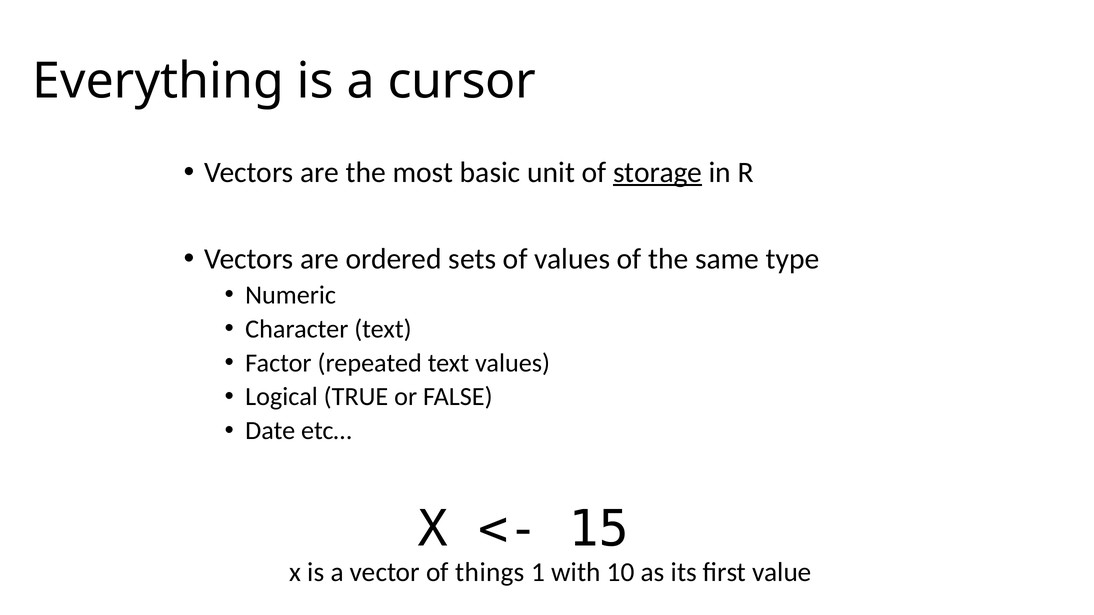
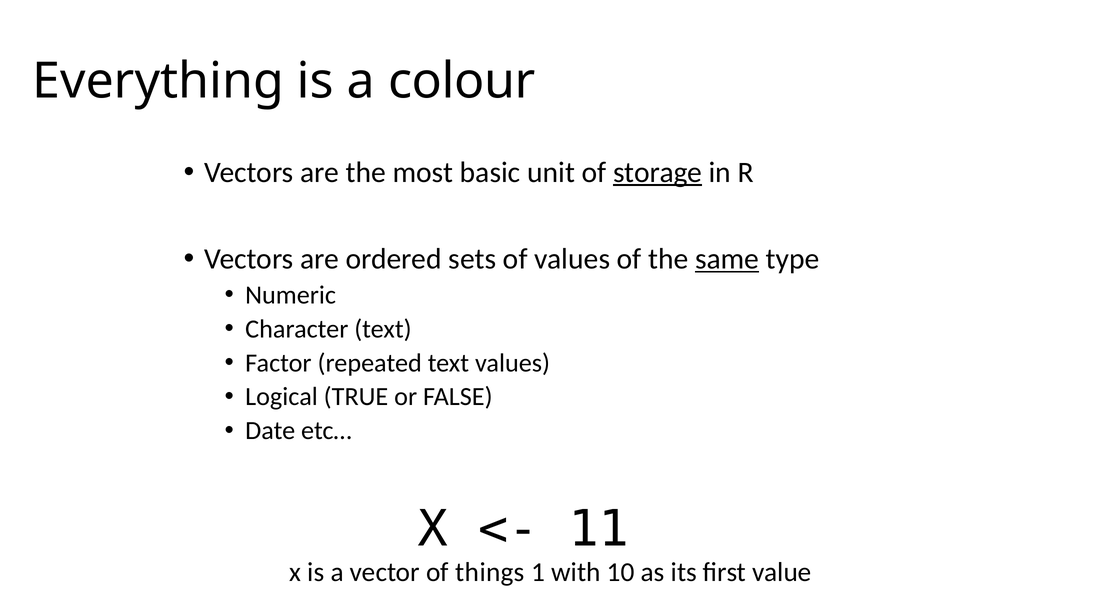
cursor: cursor -> colour (462, 81)
same underline: none -> present (727, 259)
15: 15 -> 11 (599, 530)
